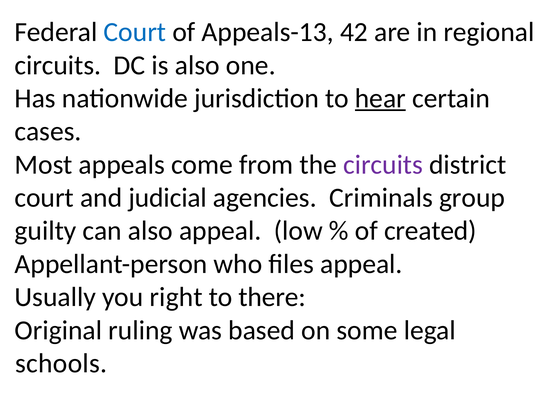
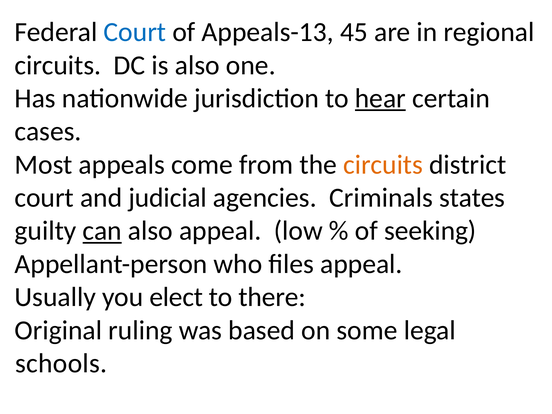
42: 42 -> 45 (354, 32)
circuits colour: purple -> orange (383, 165)
group: group -> states (472, 198)
can underline: none -> present (102, 231)
created: created -> seeking (430, 231)
right: right -> elect (176, 297)
